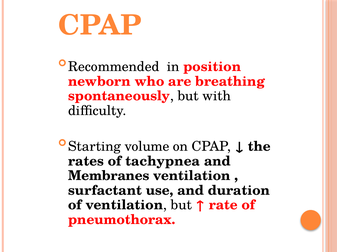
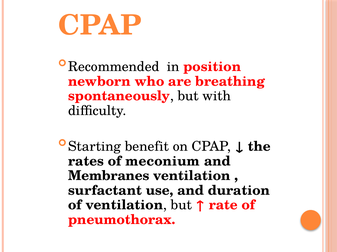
volume: volume -> benefit (147, 147)
tachypnea: tachypnea -> meconium (163, 162)
